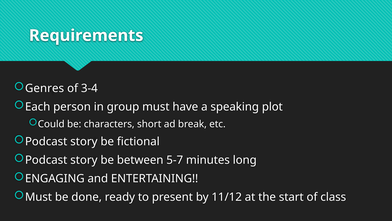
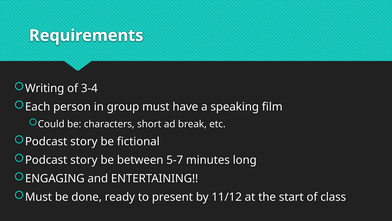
Genres: Genres -> Writing (45, 88)
plot: plot -> film (272, 107)
